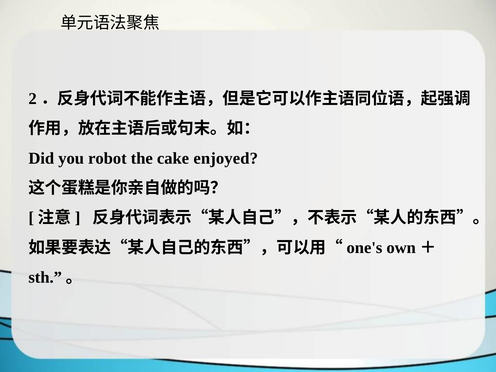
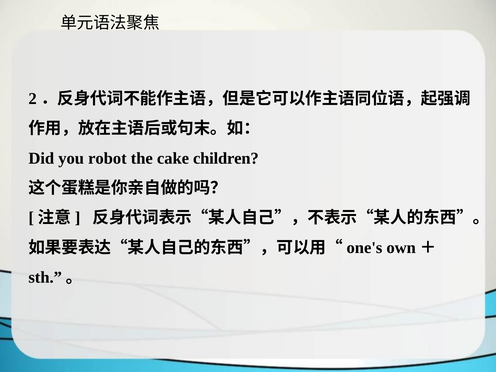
enjoyed: enjoyed -> children (226, 158)
